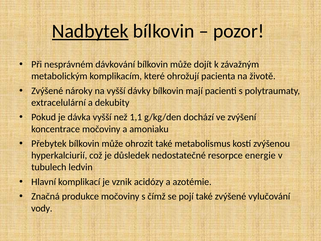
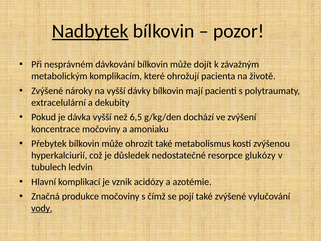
1,1: 1,1 -> 6,5 (136, 117)
energie: energie -> glukózy (260, 155)
vody underline: none -> present (42, 208)
